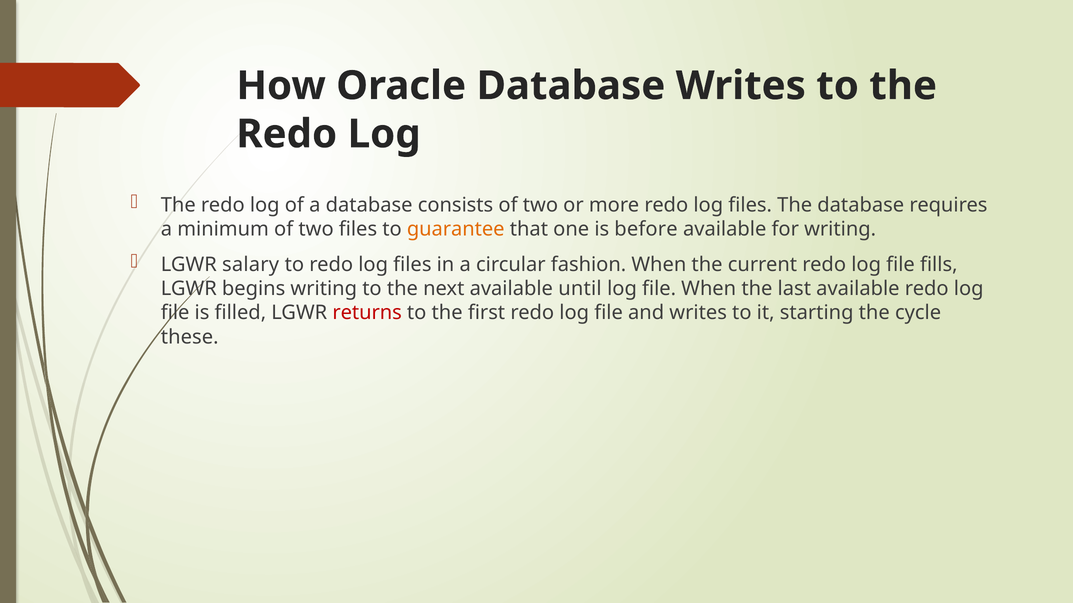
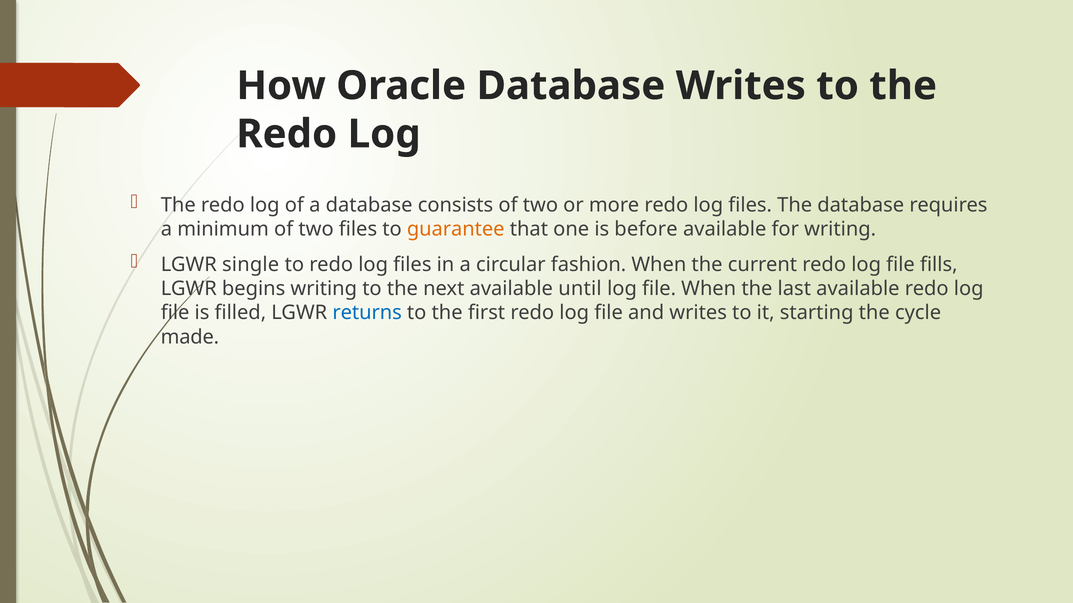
salary: salary -> single (251, 265)
returns colour: red -> blue (367, 313)
these: these -> made (190, 337)
